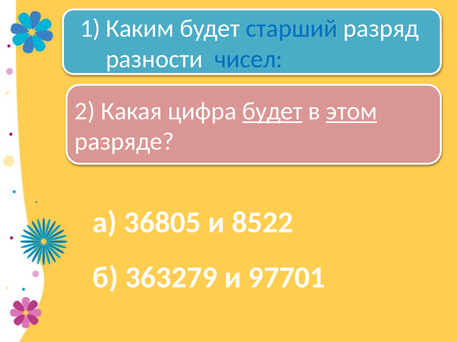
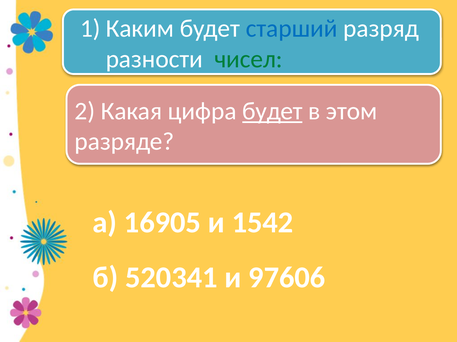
чисел colour: blue -> green (249, 59)
этом underline: present -> none (352, 111)
36805: 36805 -> 16905 (163, 223)
8522: 8522 -> 1542 (263, 223)
363279: 363279 -> 520341 (171, 278)
97701: 97701 -> 97606 (287, 278)
